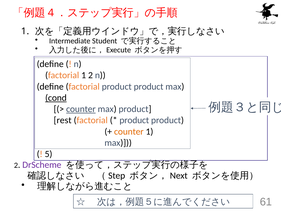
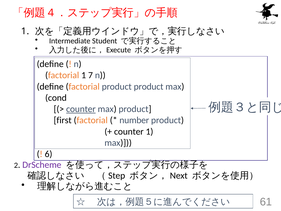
1 2: 2 -> 7 (90, 75)
cond underline: present -> none (56, 98)
rest: rest -> first (63, 120)
product: product -> number (134, 120)
counter colour: orange -> black (129, 131)
5: 5 -> 6 (49, 154)
